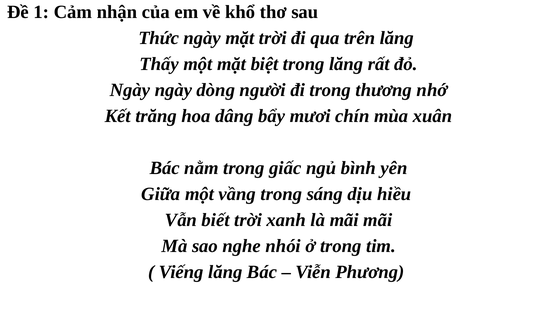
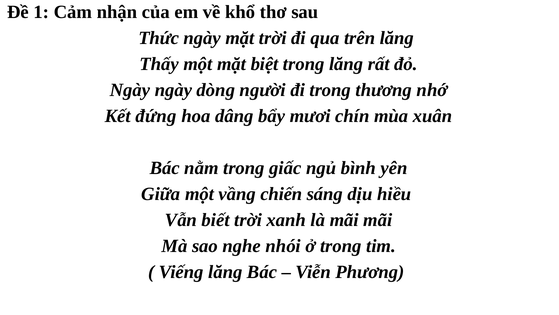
trăng: trăng -> đứng (156, 116)
vầng trong: trong -> chiến (281, 194)
